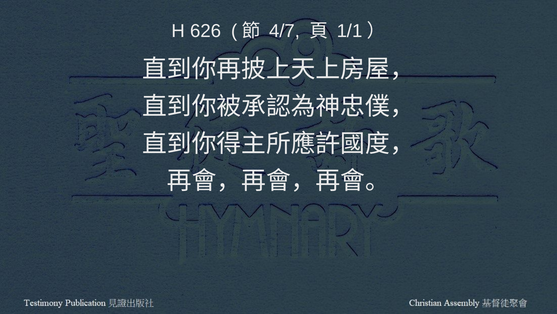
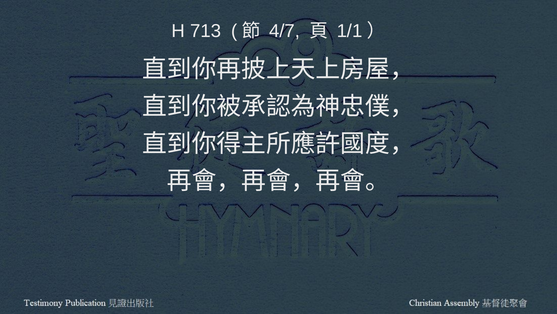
626: 626 -> 713 (206, 31)
